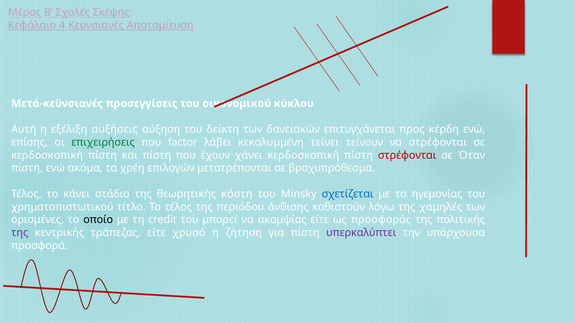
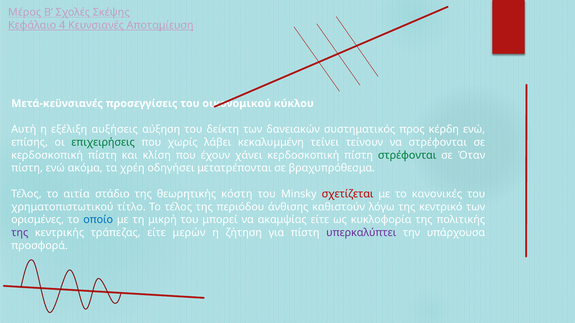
επιτυγχάνεται: επιτυγχάνεται -> συστηματικός (360, 129)
factor: factor -> χωρίς (183, 142)
και πίστη: πίστη -> κλίση (157, 155)
στρέφονται colour: red -> green (407, 155)
επιλογών: επιλογών -> οδηγήσει (171, 168)
κάνει: κάνει -> αιτία (77, 194)
σχετίζεται colour: blue -> red (348, 194)
ηγεμονίας: ηγεμονίας -> κανονικές (437, 194)
χαμηλές: χαμηλές -> κεντρικό (441, 207)
οποίο colour: black -> blue (98, 220)
credit: credit -> μικρή (162, 220)
προσφοράς: προσφοράς -> κυκλοφορία (381, 220)
χρυσό: χρυσό -> μερών (189, 233)
